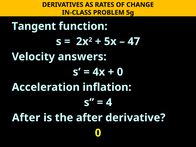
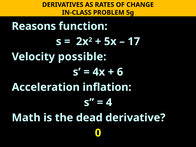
Tangent: Tangent -> Reasons (34, 26)
47: 47 -> 17 (134, 41)
answers: answers -> possible (82, 57)
0: 0 -> 6 (120, 72)
After: After -> Math (26, 118)
the after: after -> dead (89, 118)
